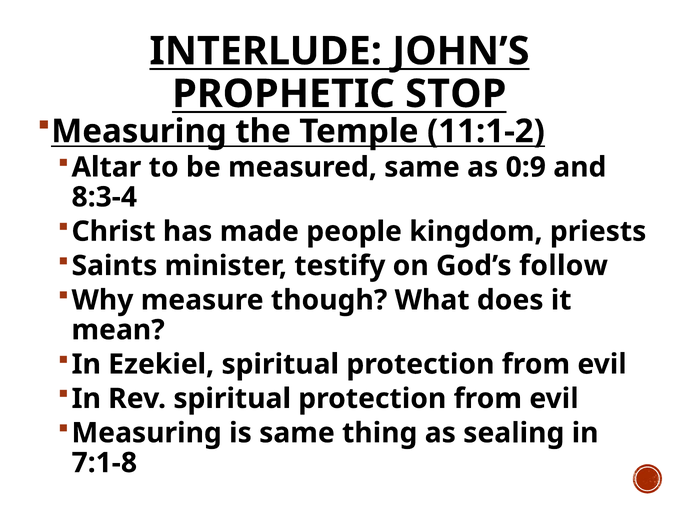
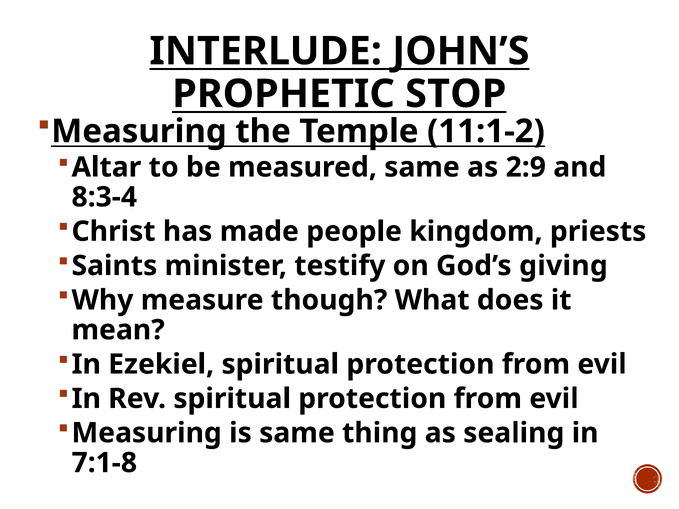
0:9: 0:9 -> 2:9 (526, 167)
follow: follow -> giving (563, 266)
